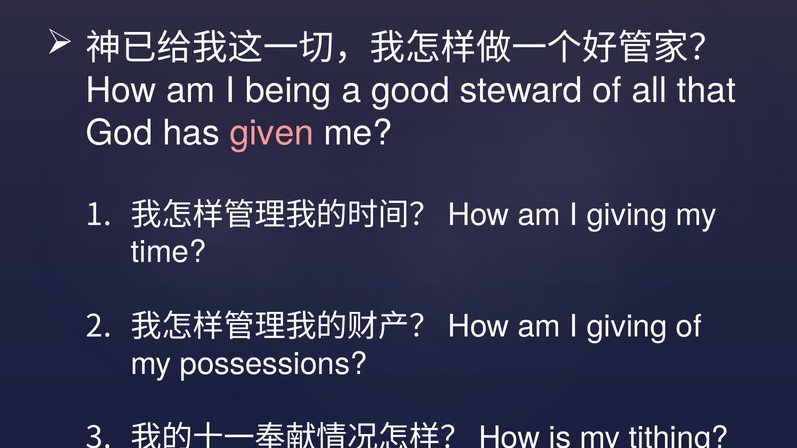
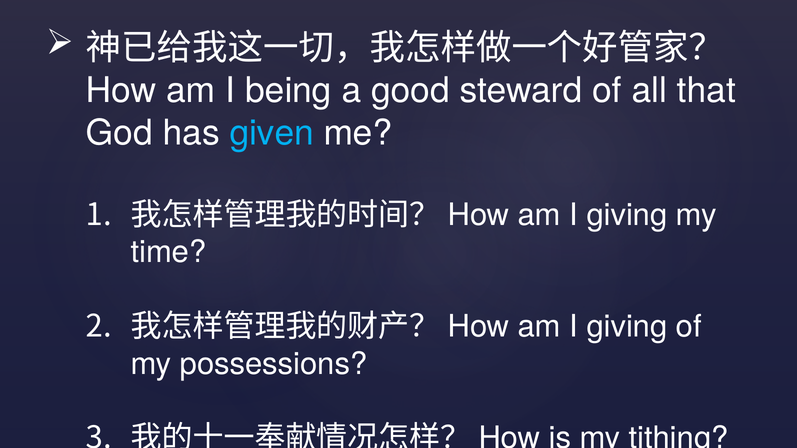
given colour: pink -> light blue (272, 133)
